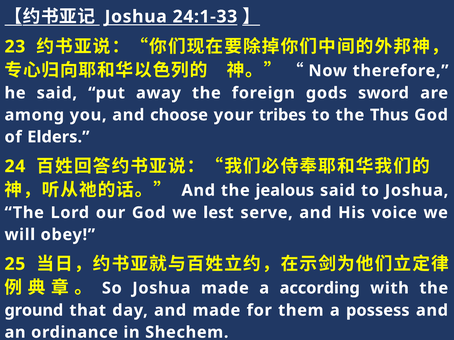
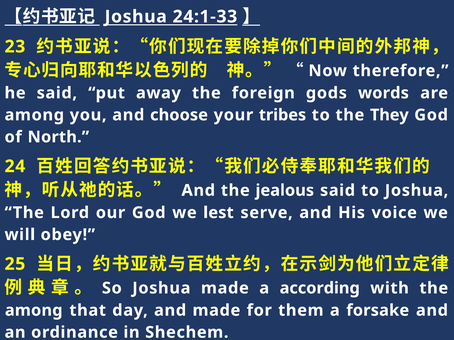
sword: sword -> words (383, 93)
Thus: Thus -> They (389, 115)
Elders: Elders -> North (58, 137)
ground: ground -> among (34, 311)
possess: possess -> forsake (378, 311)
